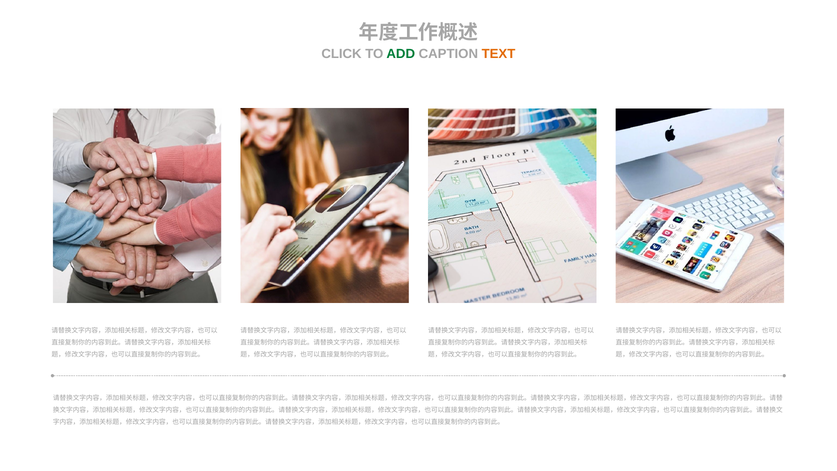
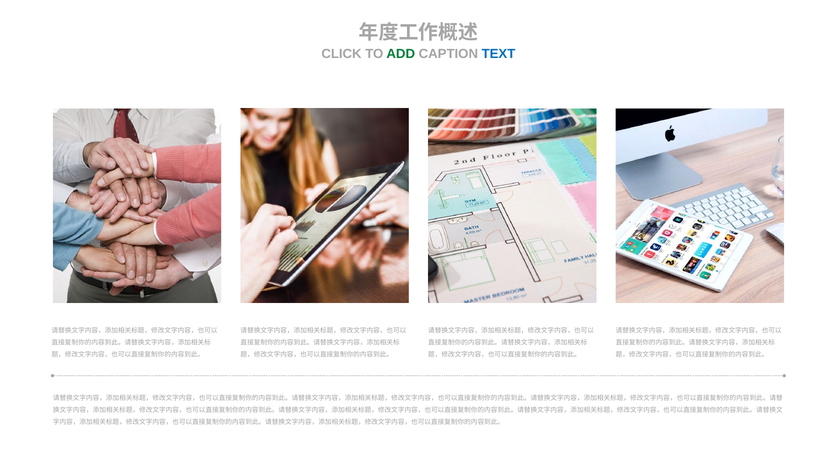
TEXT colour: orange -> blue (499, 54)
